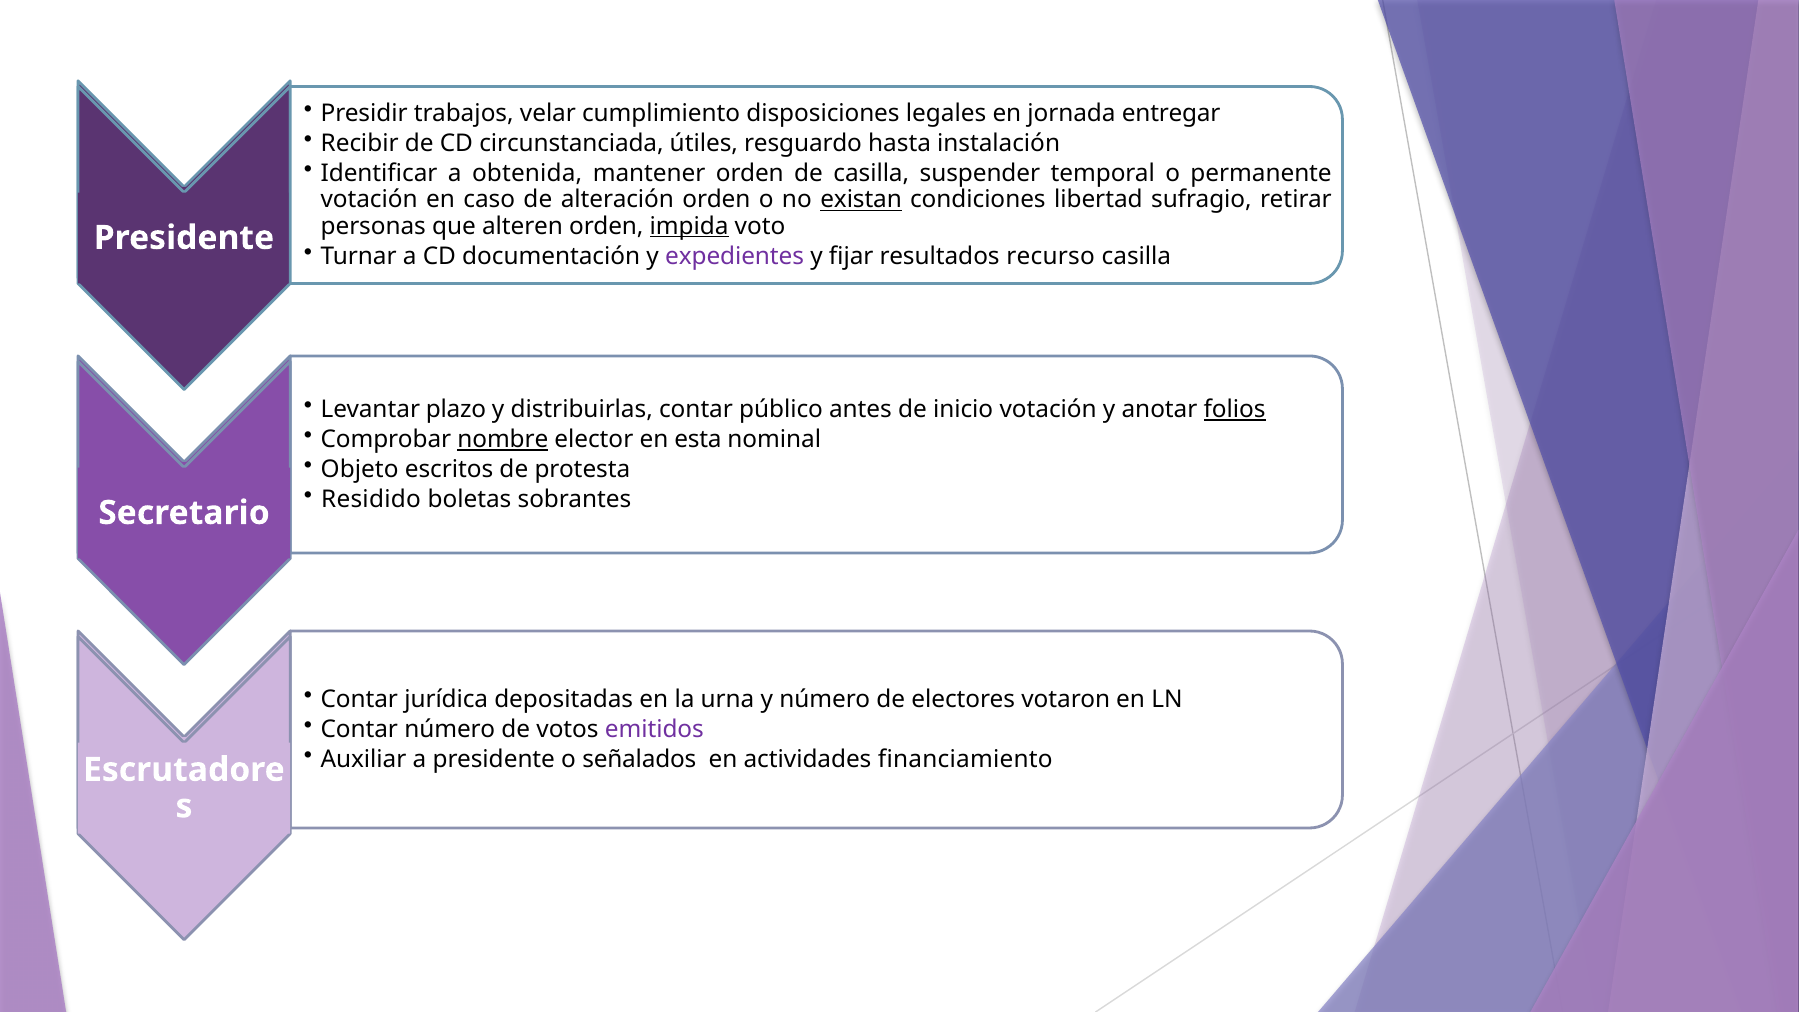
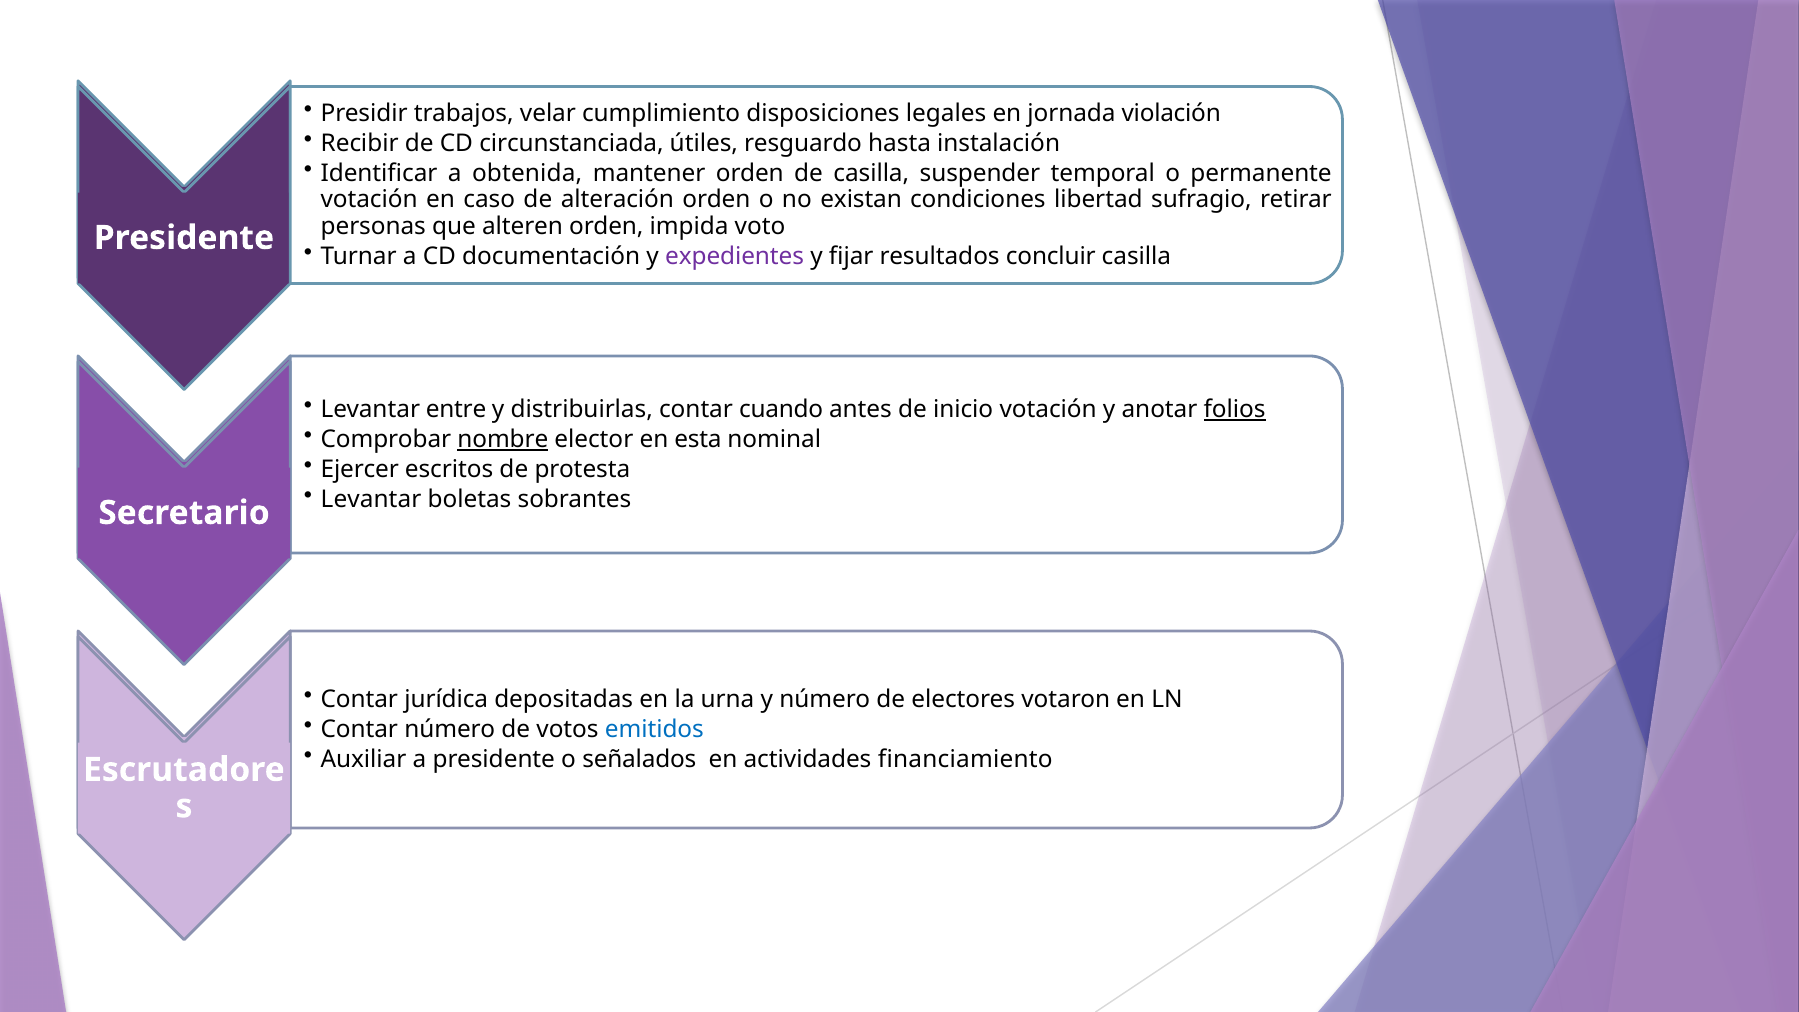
entregar: entregar -> violación (1171, 113)
existan underline: present -> none (861, 200)
impida underline: present -> none (689, 226)
recurso: recurso -> concluir (1051, 256)
plazo: plazo -> entre (456, 409)
público: público -> cuando (781, 409)
Objeto: Objeto -> Ejercer (360, 469)
Residido: Residido -> Levantar (371, 499)
emitidos colour: purple -> blue (654, 729)
